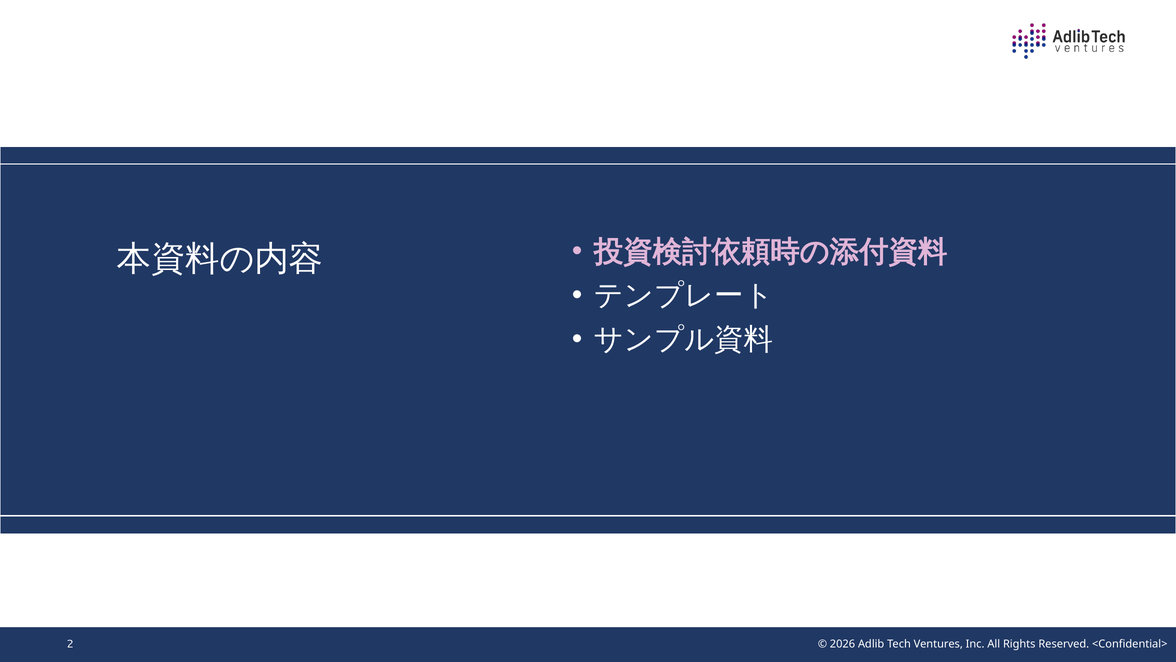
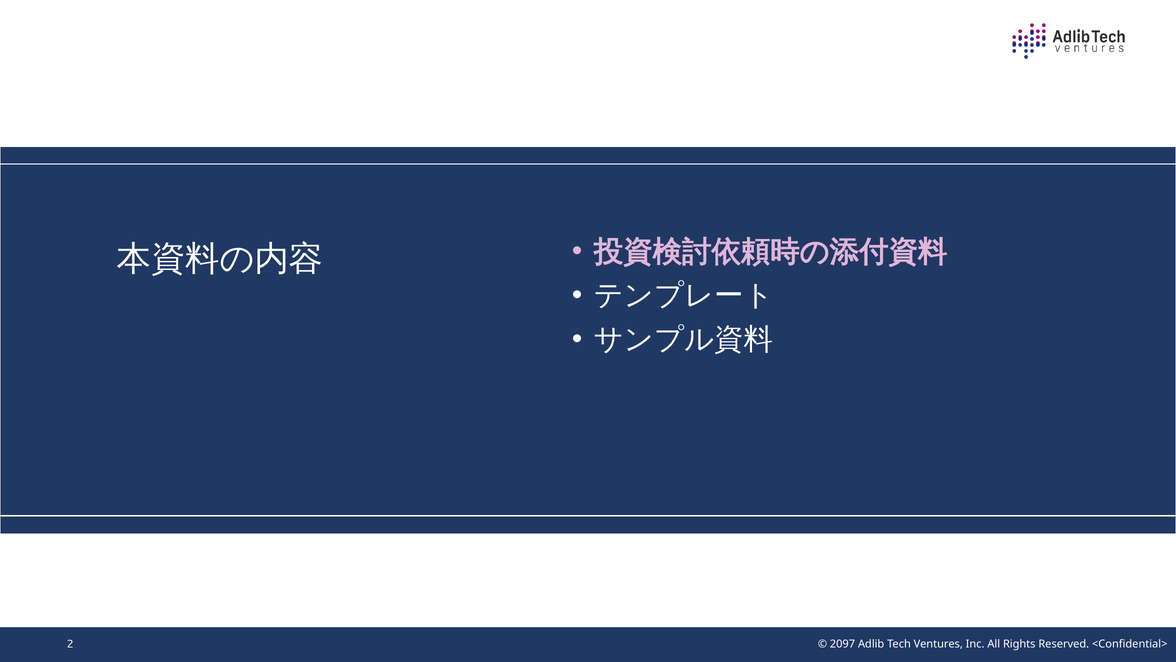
2026: 2026 -> 2097 (842, 644)
